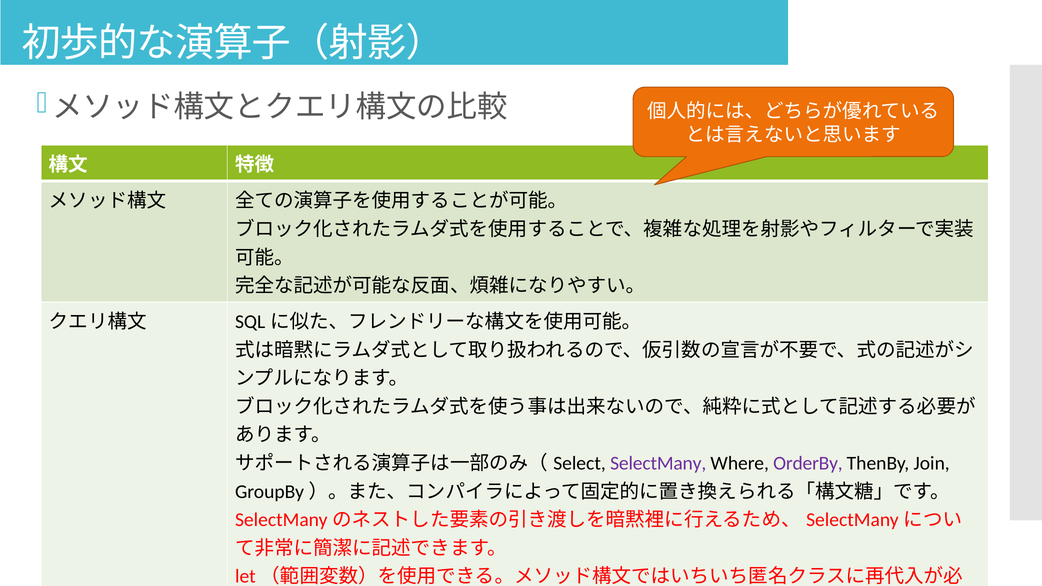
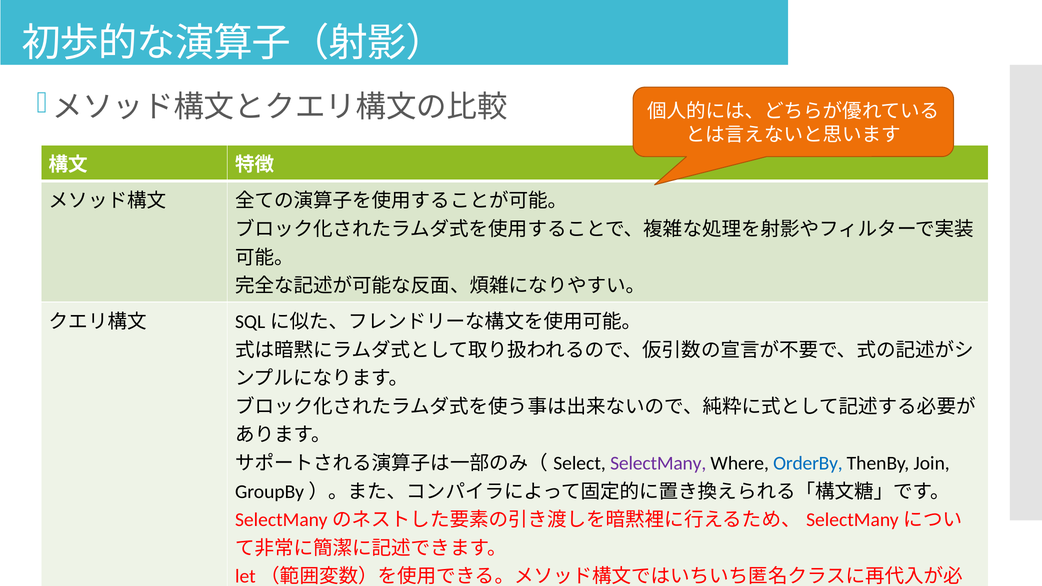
OrderBy colour: purple -> blue (808, 463)
